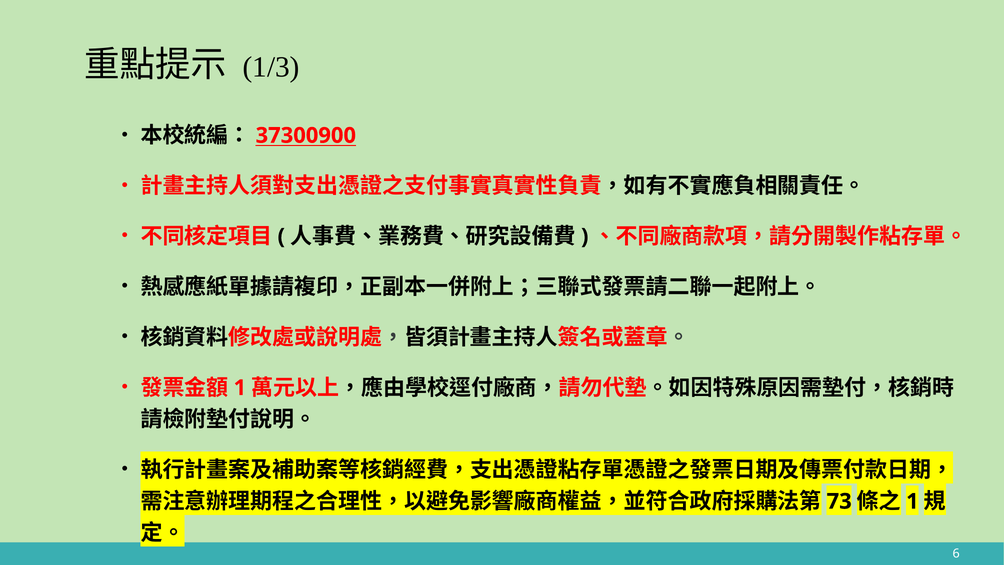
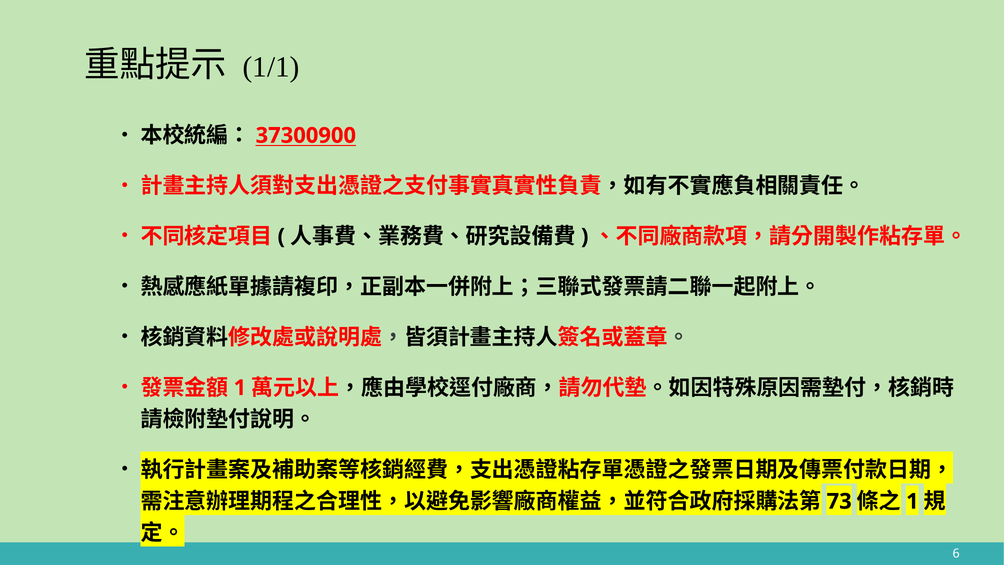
1/3: 1/3 -> 1/1 (271, 67)
